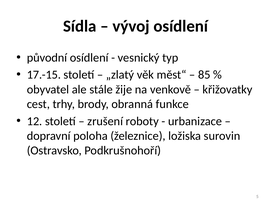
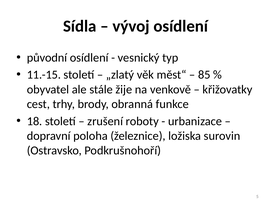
17.-15: 17.-15 -> 11.-15 (44, 75)
12: 12 -> 18 (35, 121)
